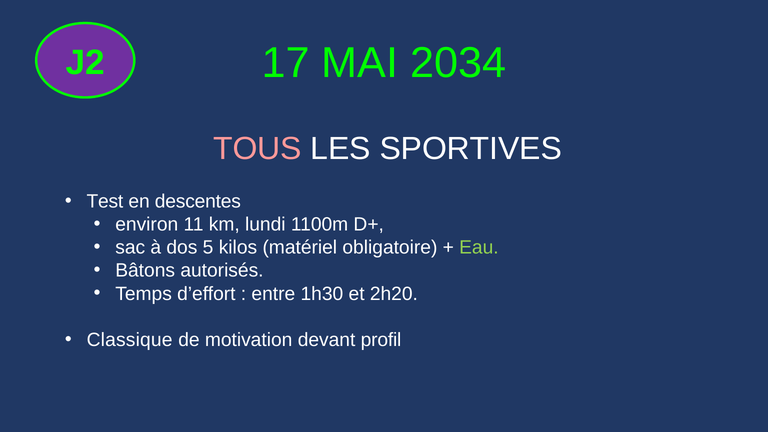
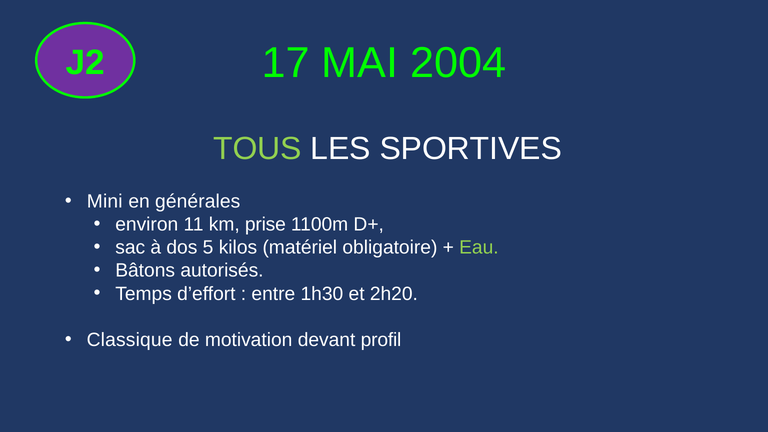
2034: 2034 -> 2004 (458, 63)
TOUS colour: pink -> light green (257, 149)
Test: Test -> Mini (105, 202)
descentes: descentes -> générales (198, 202)
lundi: lundi -> prise (265, 225)
